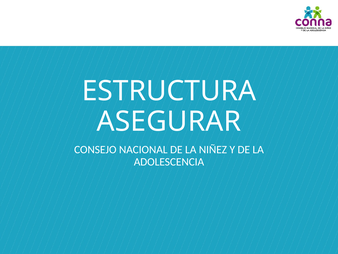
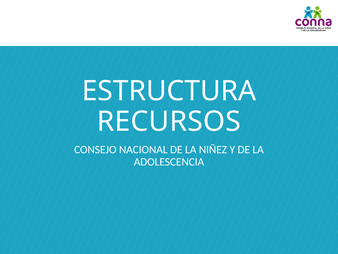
ASEGURAR: ASEGURAR -> RECURSOS (169, 121)
